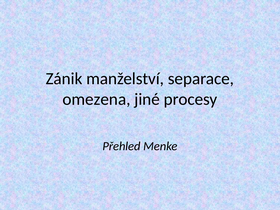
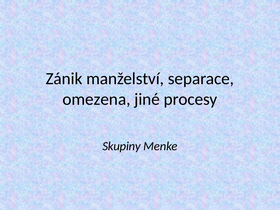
Přehled: Přehled -> Skupiny (122, 146)
